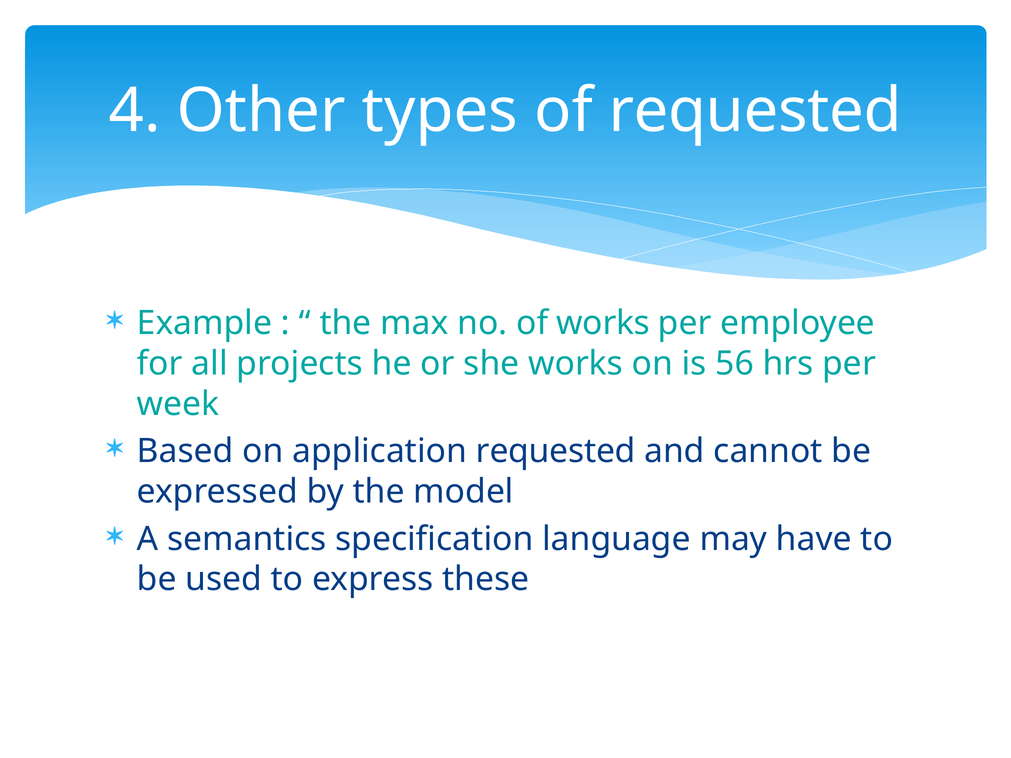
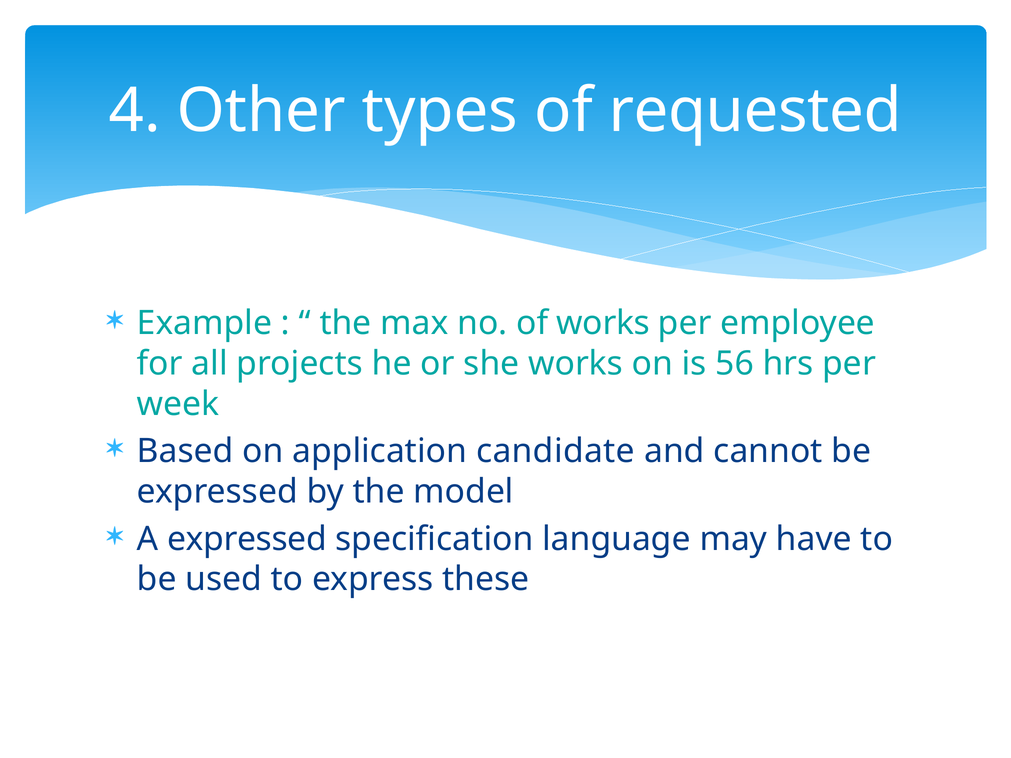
application requested: requested -> candidate (555, 452)
A semantics: semantics -> expressed (247, 539)
